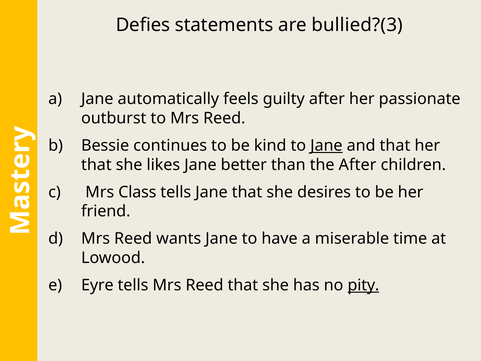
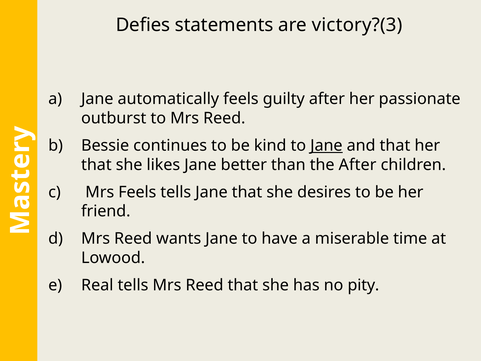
bullied?(3: bullied?(3 -> victory?(3 (357, 25)
Mrs Class: Class -> Feels (137, 192)
Eyre: Eyre -> Real (97, 285)
pity underline: present -> none (363, 285)
